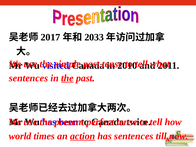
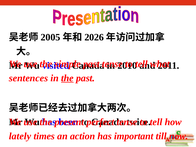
2017: 2017 -> 2005 (50, 37)
2033: 2033 -> 2026 (94, 37)
world: world -> lately (20, 136)
action underline: present -> none (83, 136)
has sentences: sentences -> important (134, 136)
